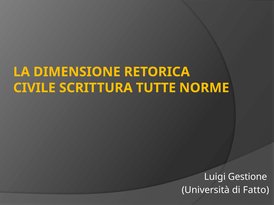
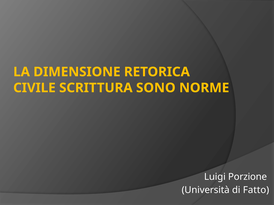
TUTTE: TUTTE -> SONO (156, 88)
Gestione: Gestione -> Porzione (248, 177)
